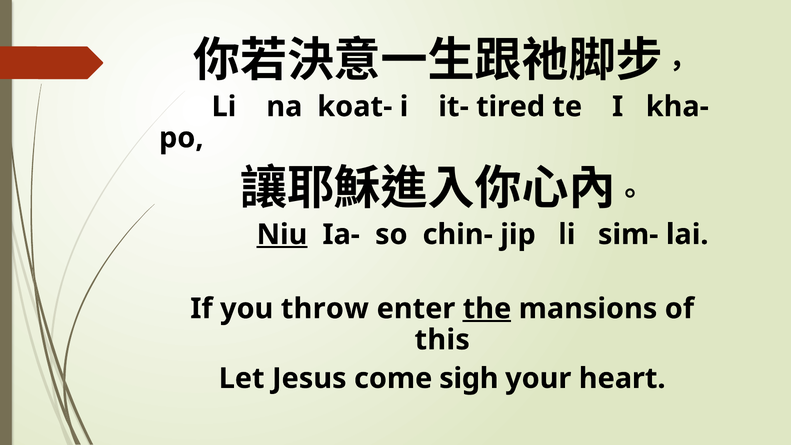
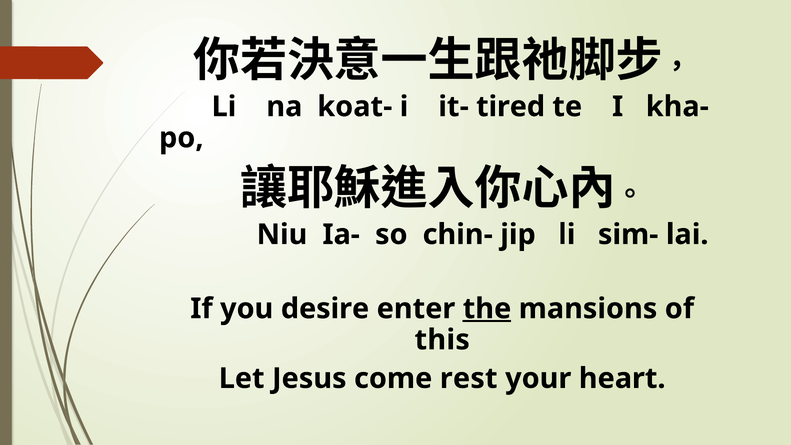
Niu underline: present -> none (282, 234)
throw: throw -> desire (325, 309)
sigh: sigh -> rest (469, 378)
